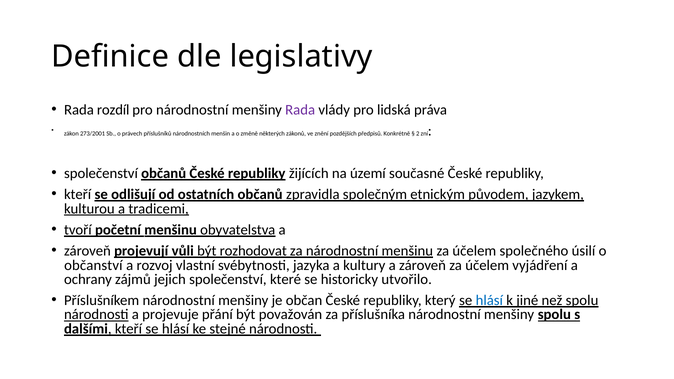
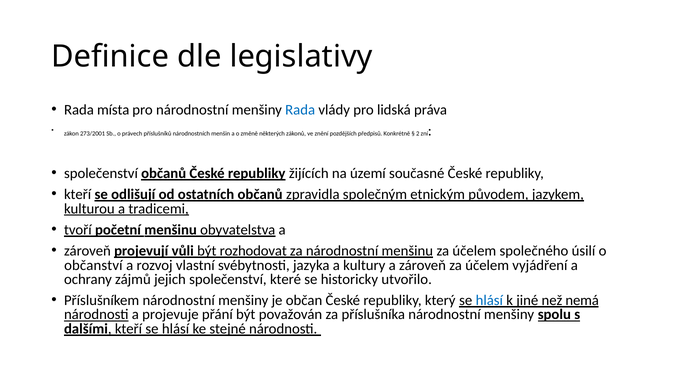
rozdíl: rozdíl -> místa (113, 110)
Rada colour: purple -> blue (300, 110)
než spolu: spolu -> nemá (582, 301)
